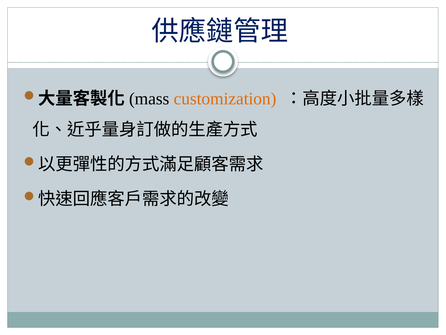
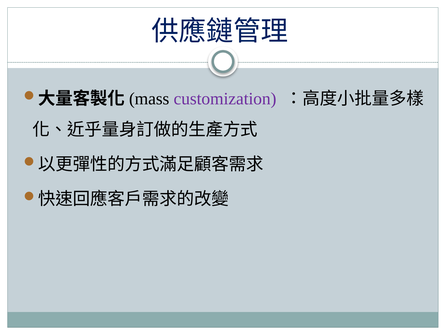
customization colour: orange -> purple (225, 98)
